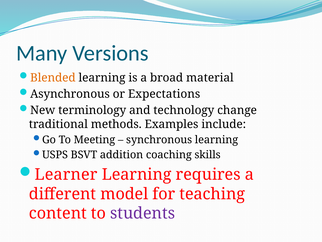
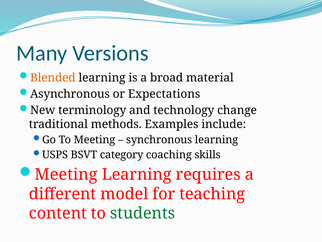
addition: addition -> category (122, 155)
Learner: Learner -> Meeting (66, 174)
students colour: purple -> green (143, 213)
